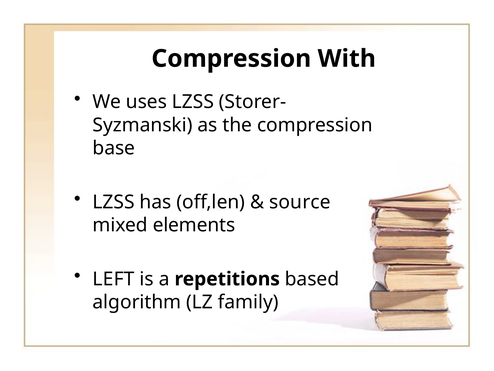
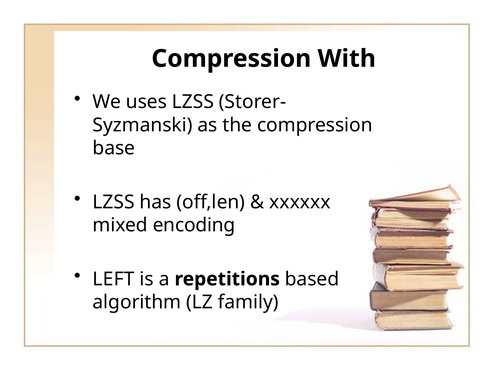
source: source -> xxxxxx (300, 202)
elements: elements -> encoding (194, 225)
